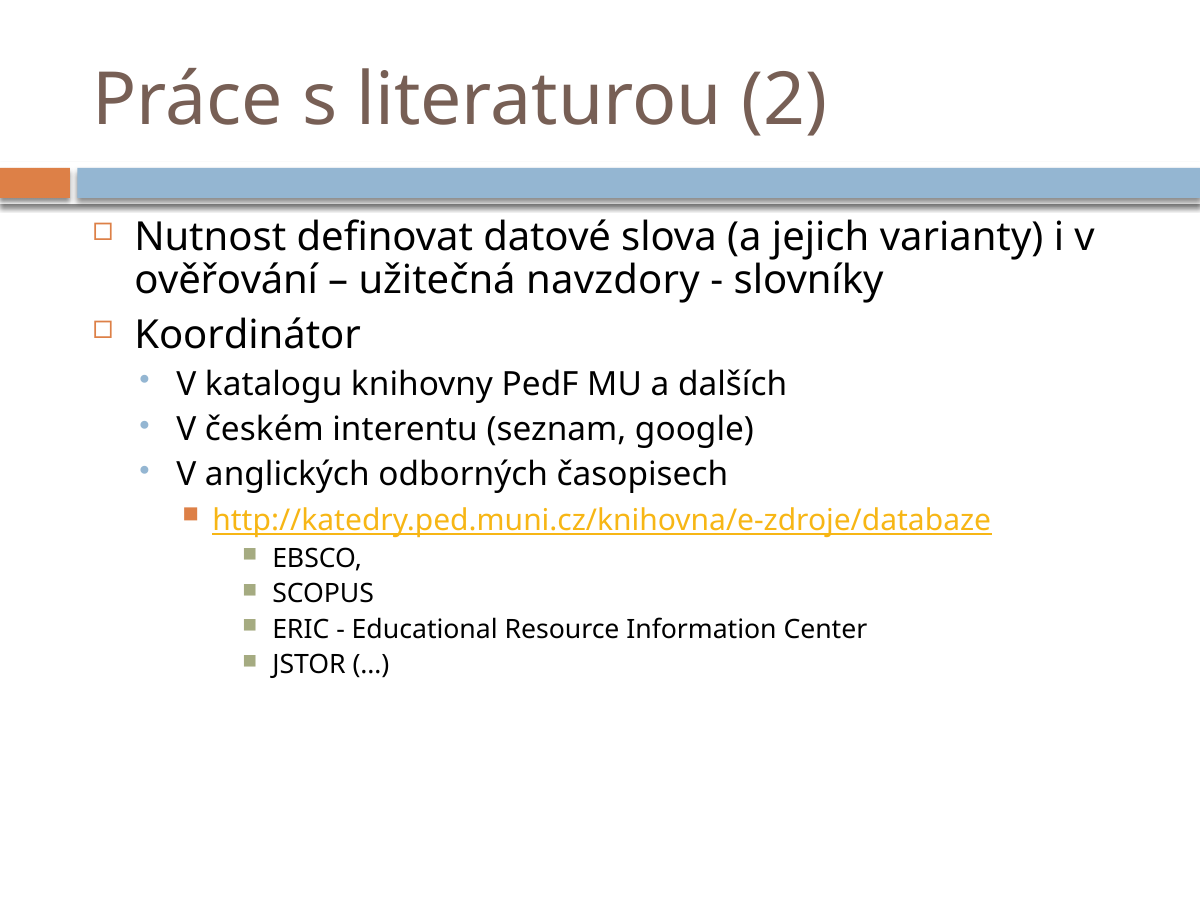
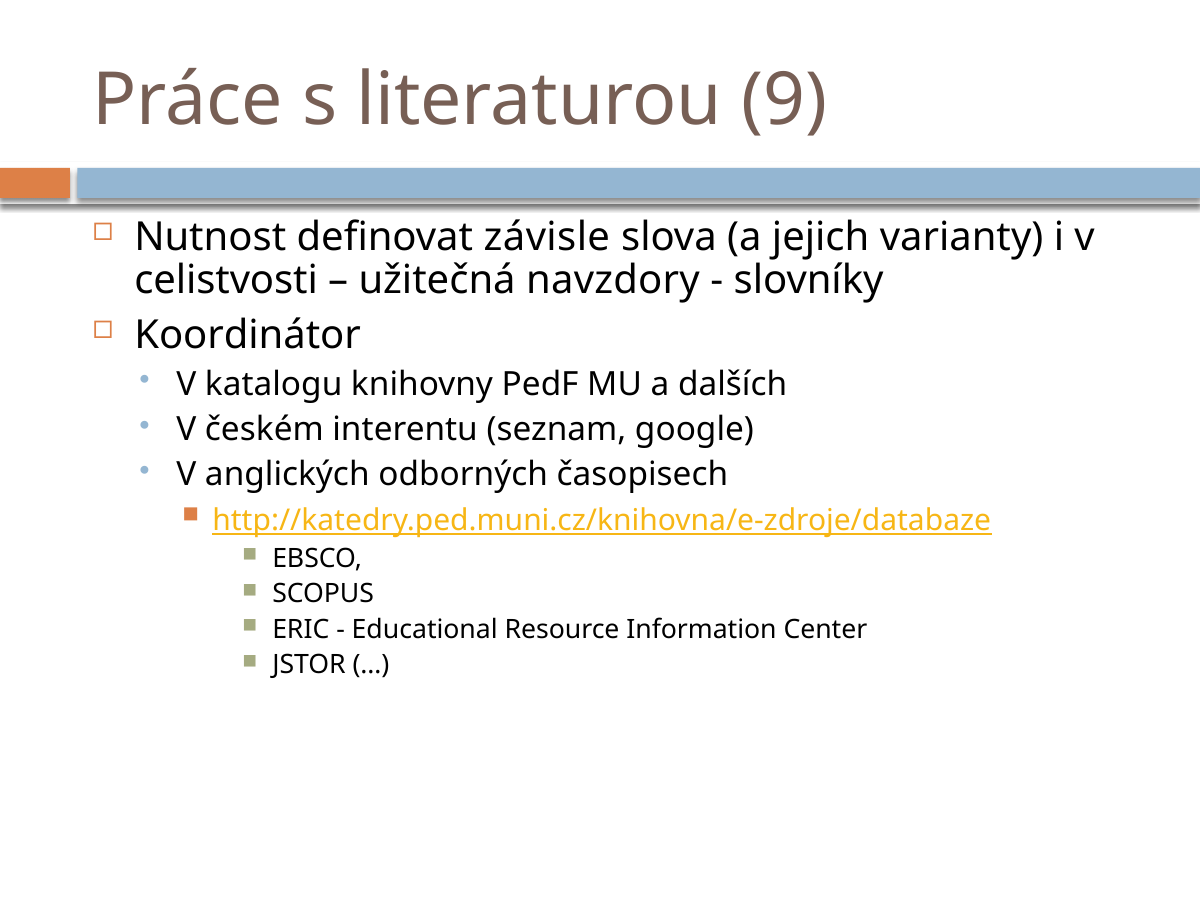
2: 2 -> 9 (784, 100)
datové: datové -> závisle (547, 237)
ověřování: ověřování -> celistvosti (226, 281)
